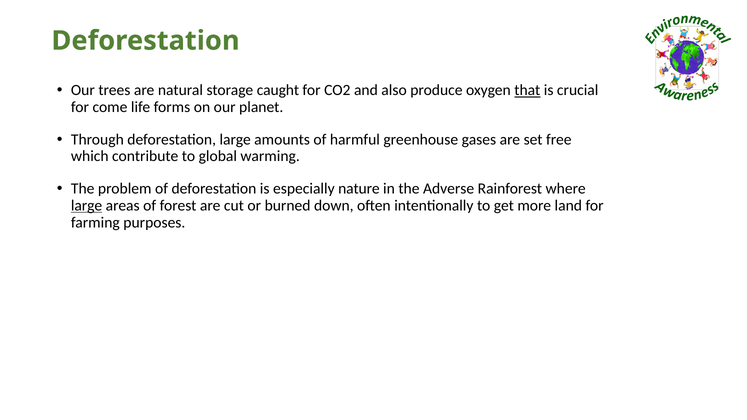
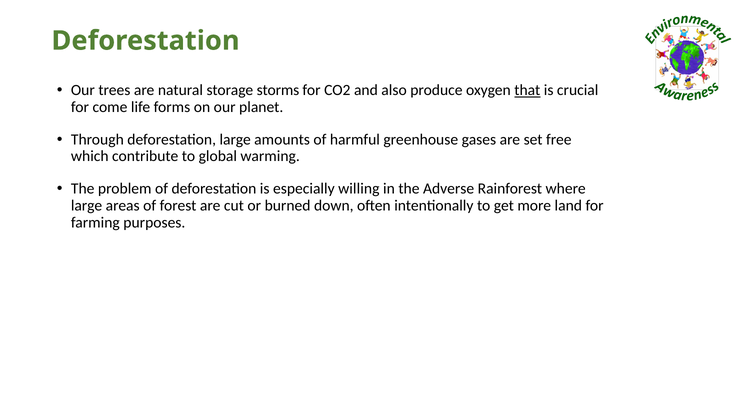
caught: caught -> storms (278, 90)
nature: nature -> willing (359, 189)
large underline: present -> none (87, 206)
